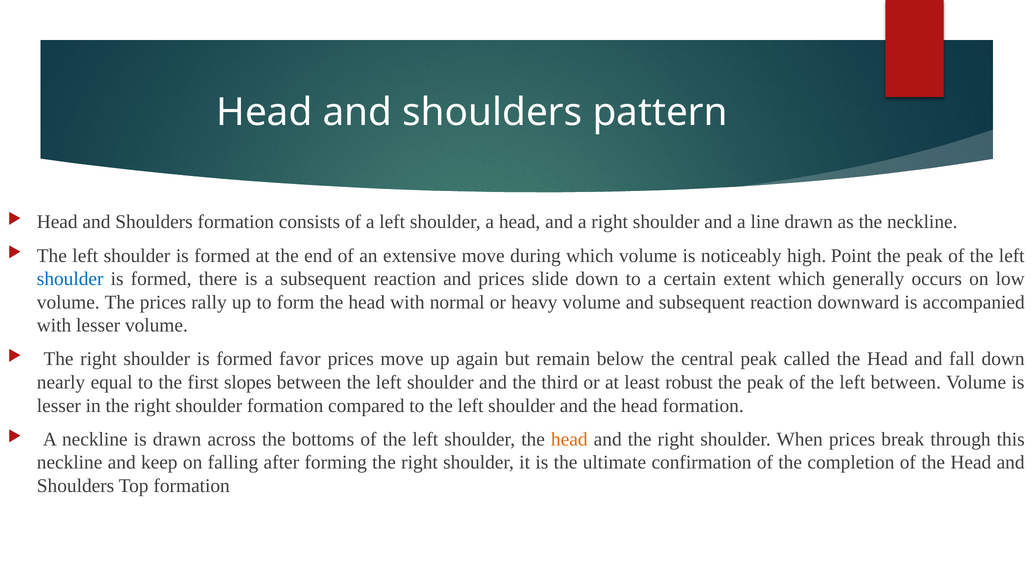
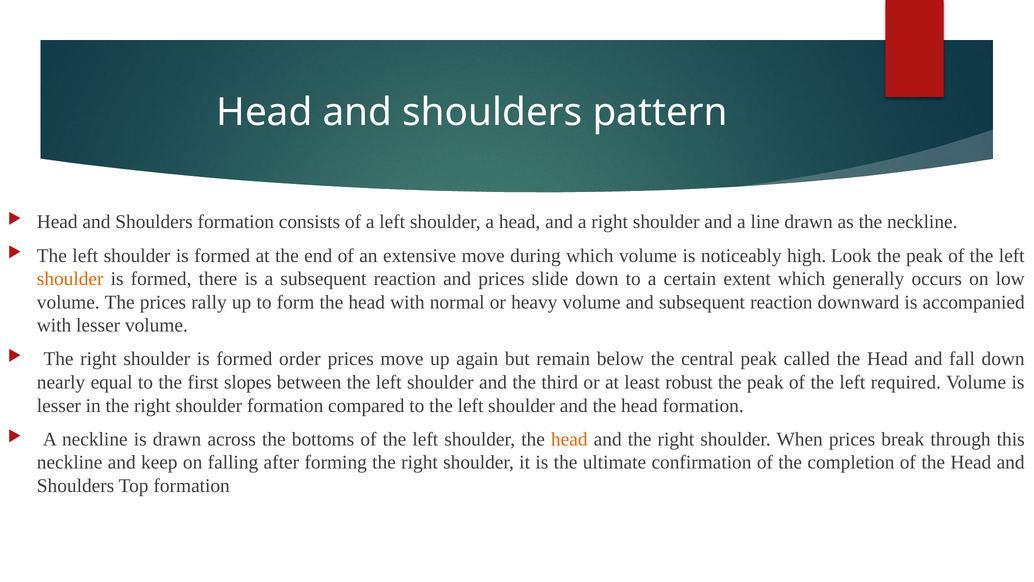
Point: Point -> Look (851, 255)
shoulder colour: blue -> orange (70, 279)
favor: favor -> order (300, 359)
left between: between -> required (906, 382)
